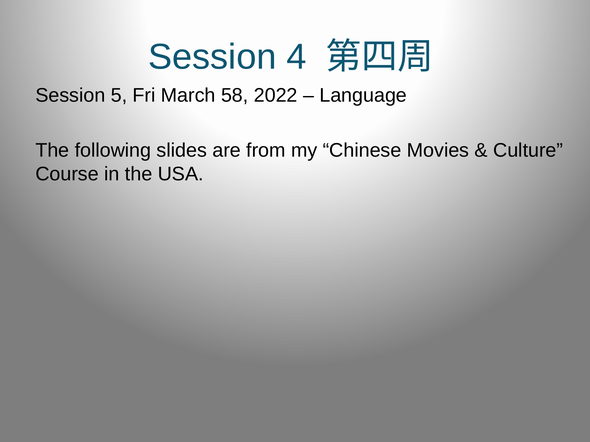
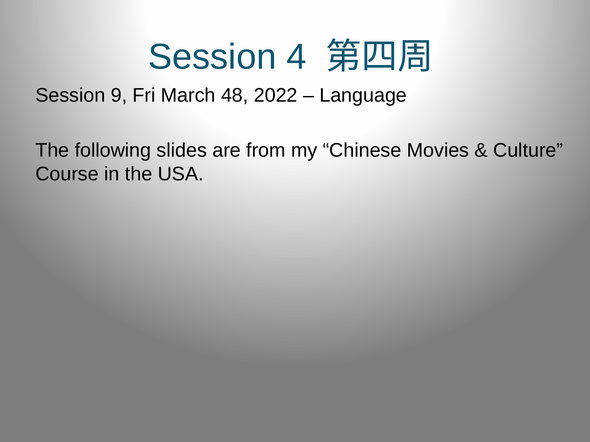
5: 5 -> 9 (119, 96)
58: 58 -> 48 (235, 96)
